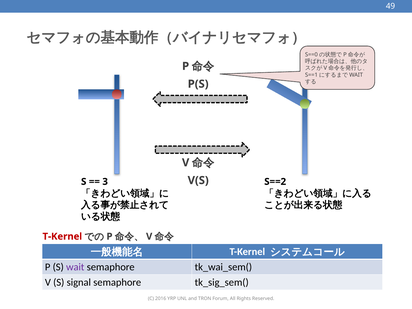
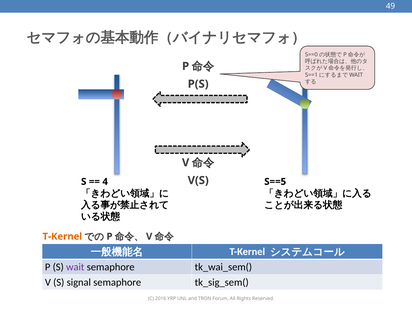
3: 3 -> 4 (105, 182)
S==2: S==2 -> S==5 (275, 182)
T-Kernel colour: red -> orange (62, 237)
